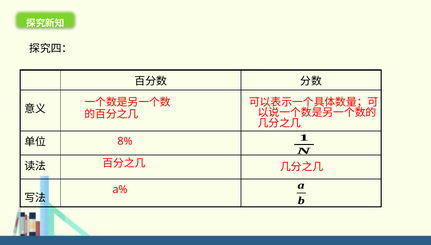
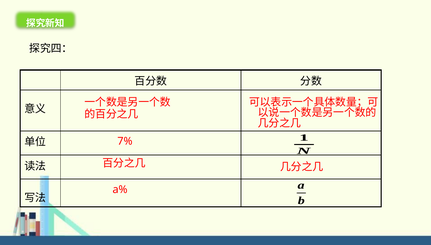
8%: 8% -> 7% (125, 141)
